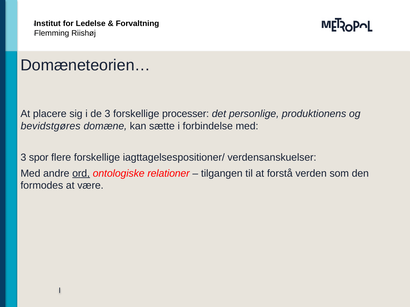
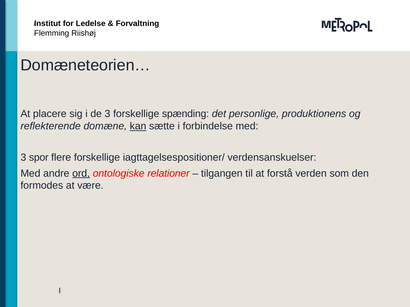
processer: processer -> spænding (186, 114)
bevidstgøres: bevidstgøres -> reflekterende (51, 126)
kan underline: none -> present (138, 126)
